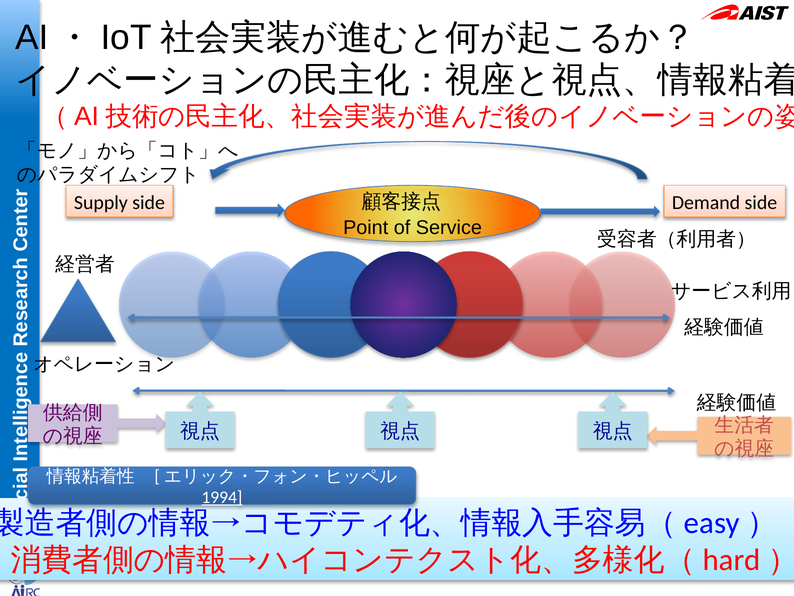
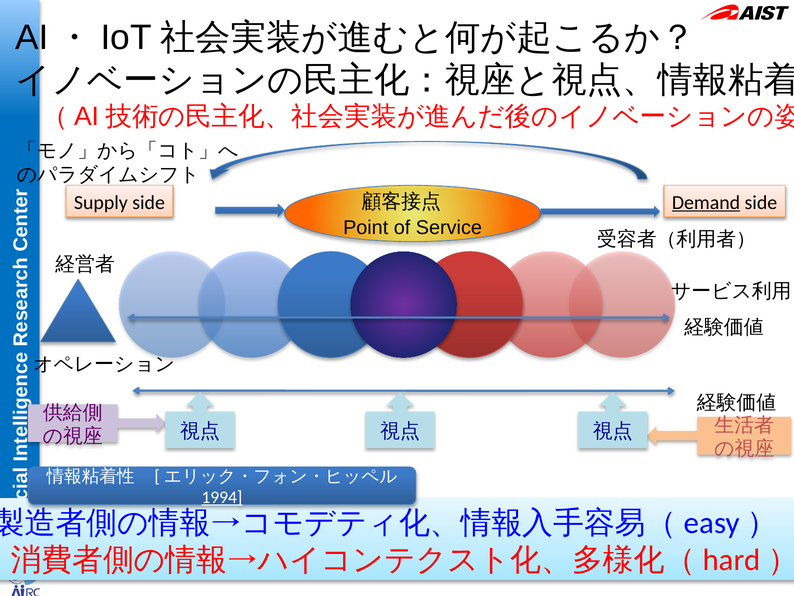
Demand underline: none -> present (706, 202)
